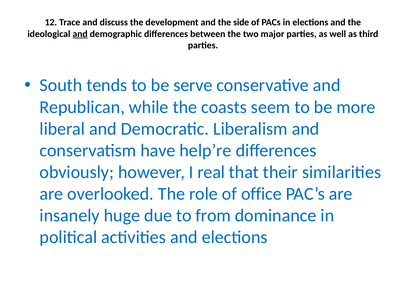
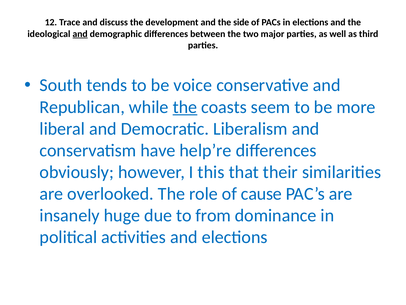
serve: serve -> voice (193, 85)
the underline: none -> present (185, 107)
real: real -> this (211, 172)
office: office -> cause (261, 194)
